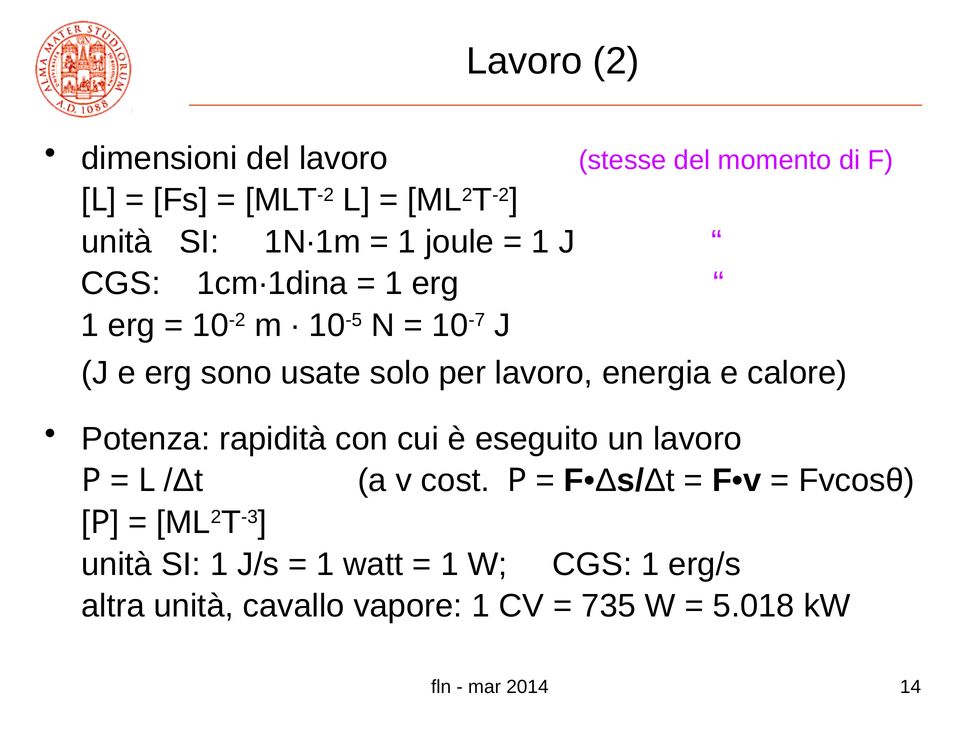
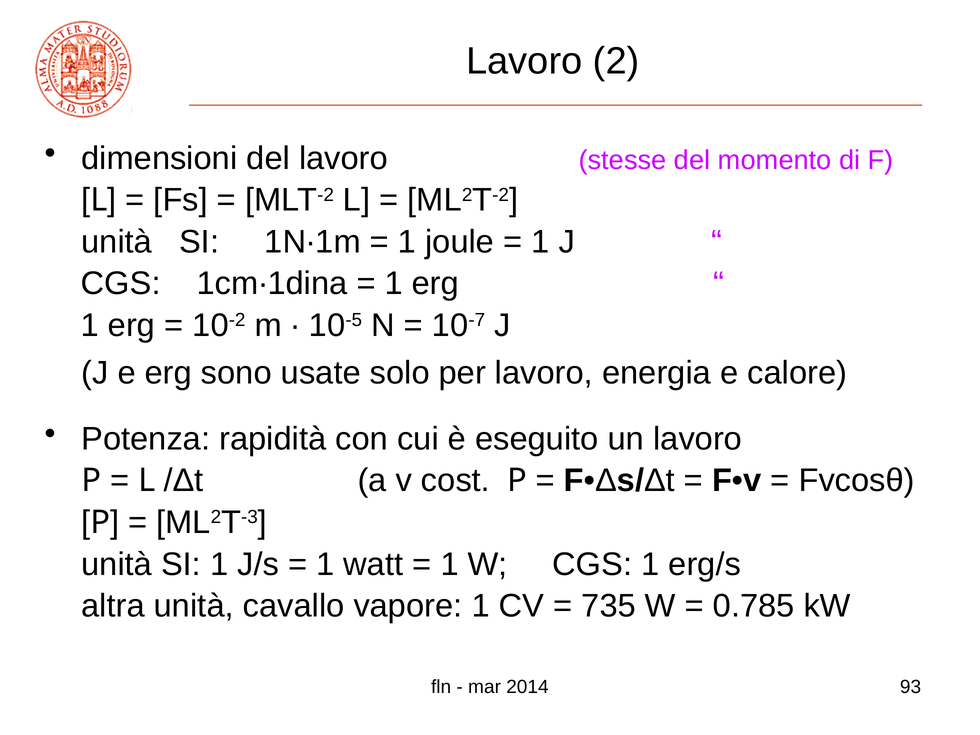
5.018: 5.018 -> 0.785 (754, 606)
14: 14 -> 93 (911, 687)
